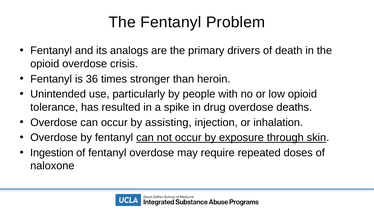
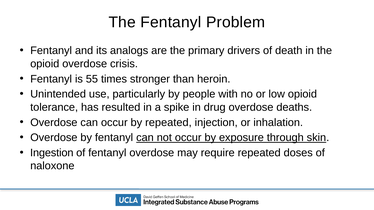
36: 36 -> 55 (92, 79)
by assisting: assisting -> repeated (168, 123)
